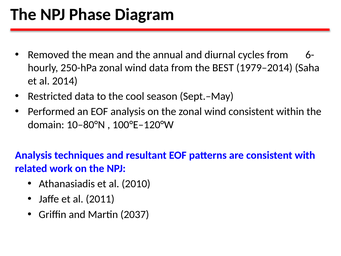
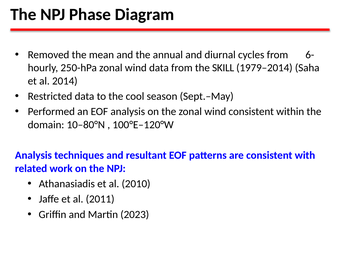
BEST: BEST -> SKILL (223, 68)
2037: 2037 -> 2023 (135, 214)
